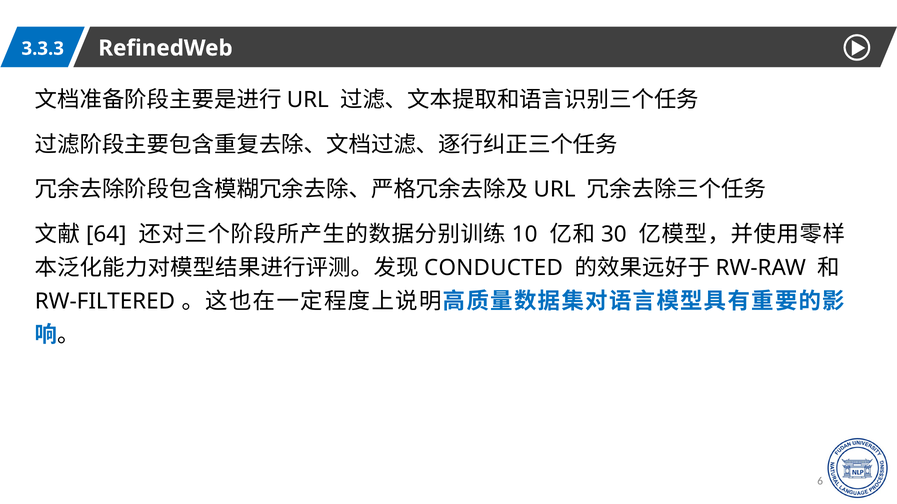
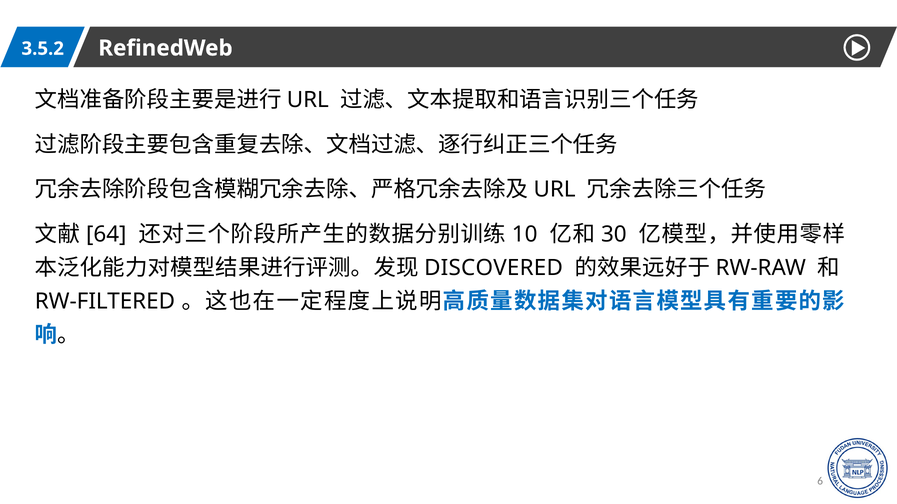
3.3.3: 3.3.3 -> 3.5.2 (43, 49)
CONDUCTED: CONDUCTED -> DISCOVERED (494, 268)
